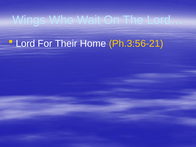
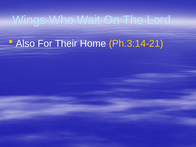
Lord: Lord -> Also (25, 43)
Ph.3:56-21: Ph.3:56-21 -> Ph.3:14-21 (136, 43)
